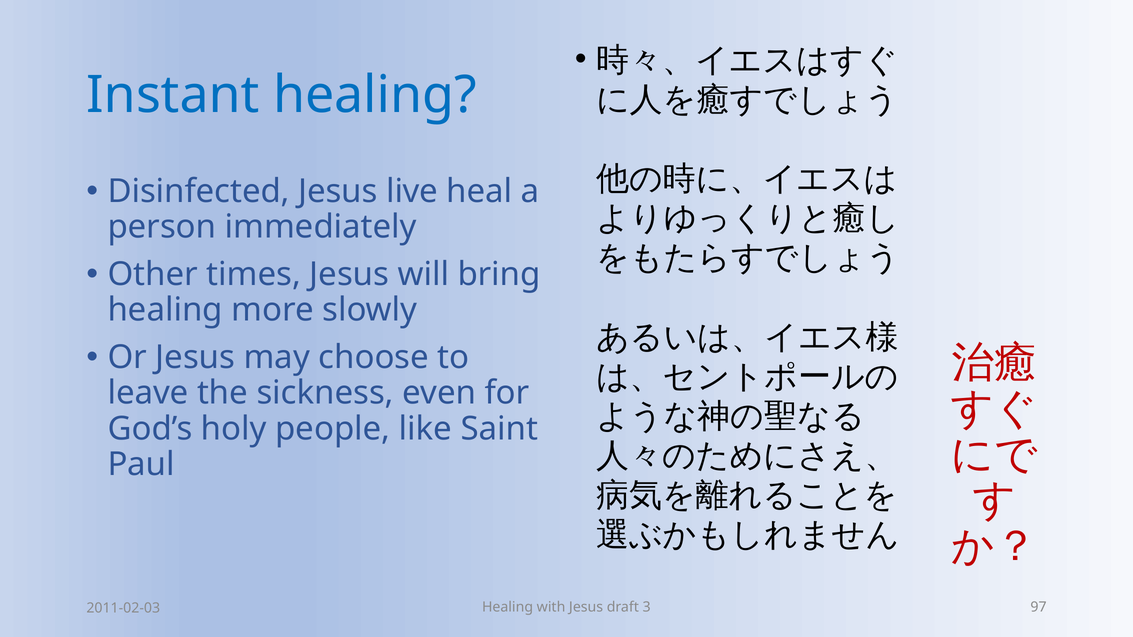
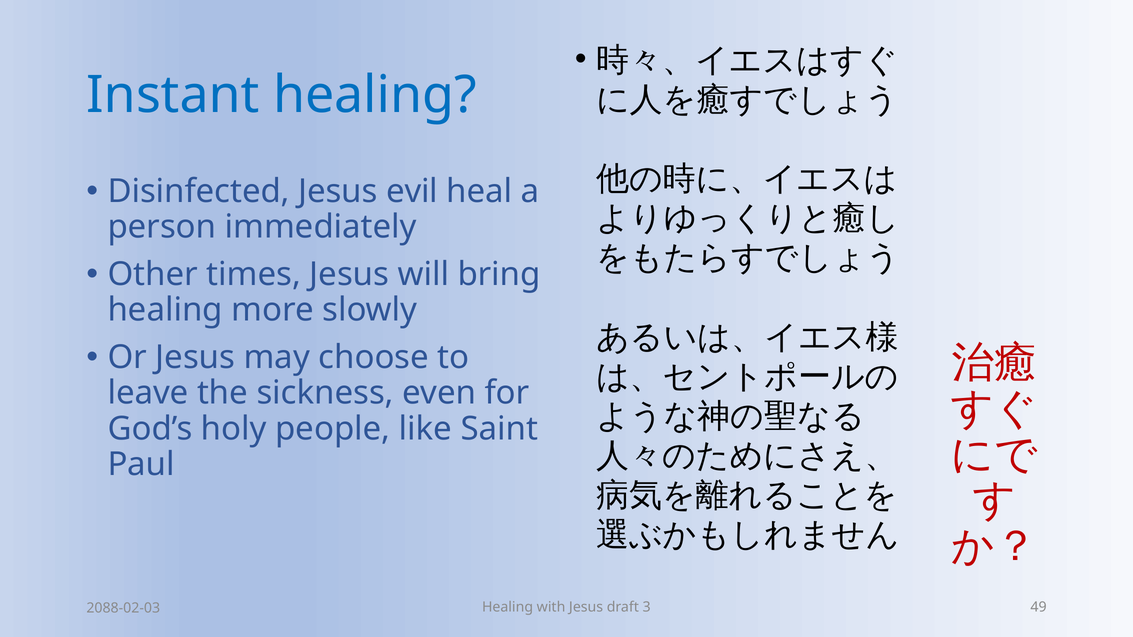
live: live -> evil (412, 191)
97: 97 -> 49 (1039, 607)
2011-02-03: 2011-02-03 -> 2088-02-03 (123, 609)
